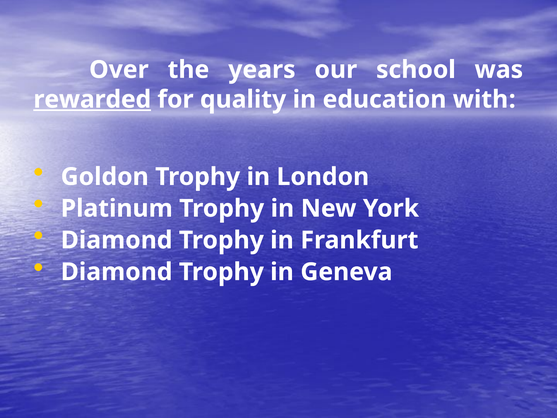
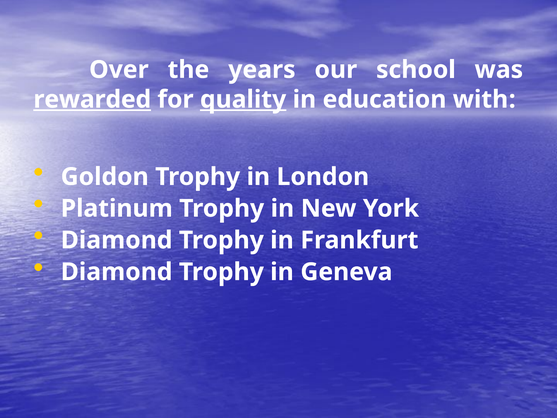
quality underline: none -> present (243, 99)
